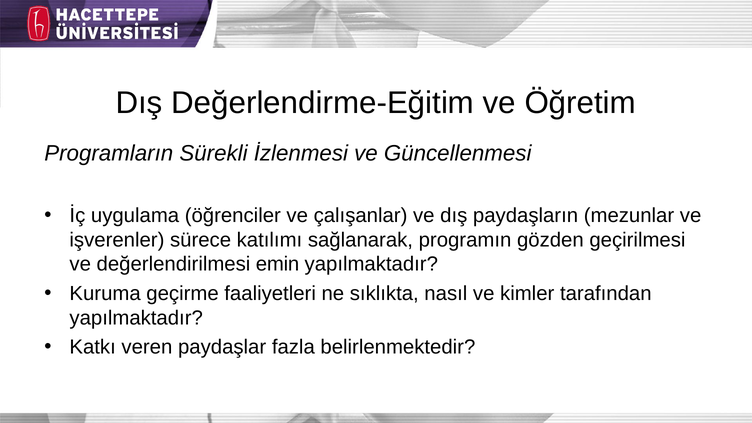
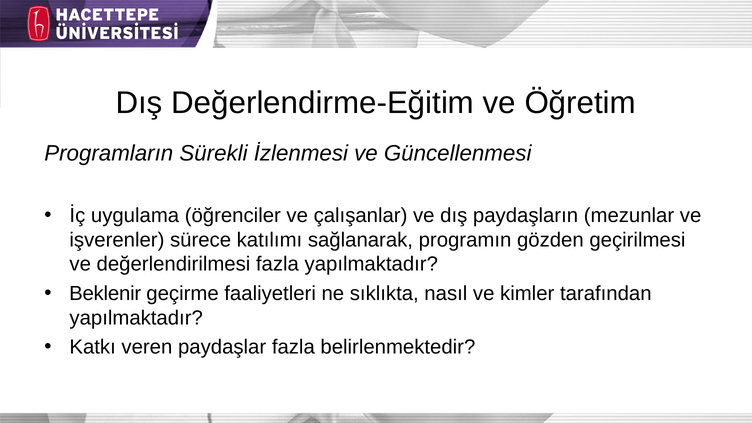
değerlendirilmesi emin: emin -> fazla (277, 264)
Kuruma: Kuruma -> Beklenir (105, 293)
